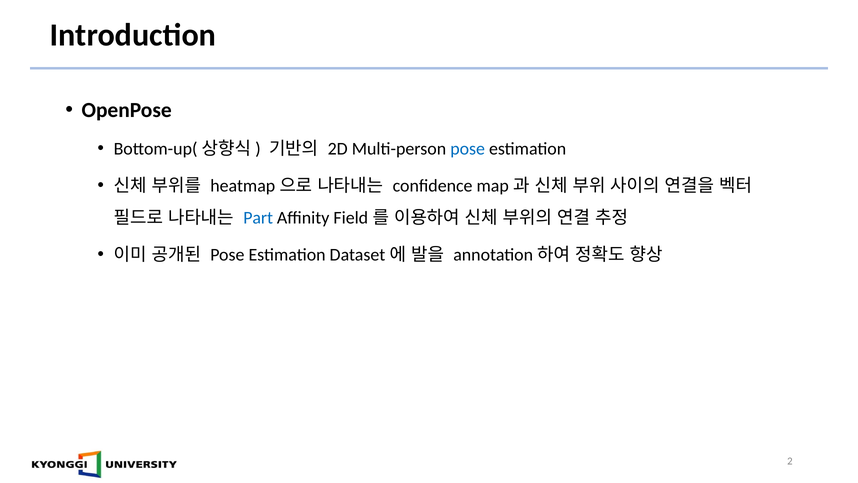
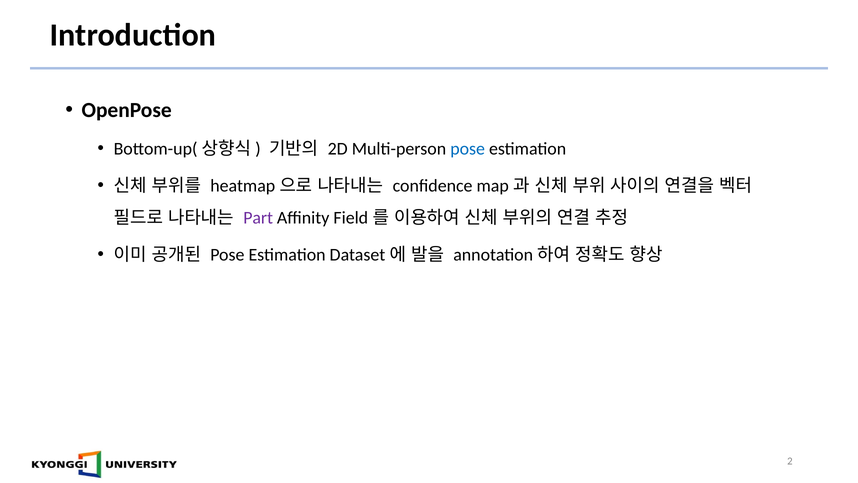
Part colour: blue -> purple (258, 218)
